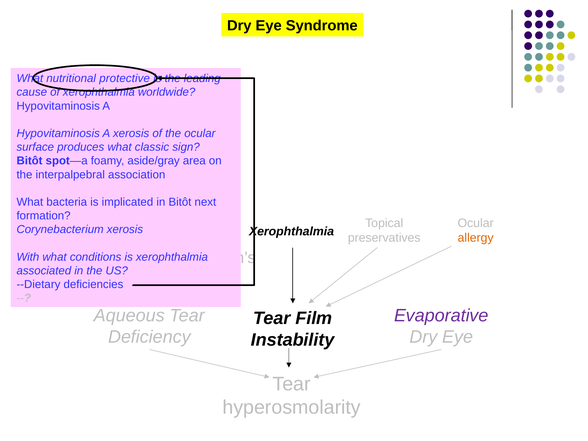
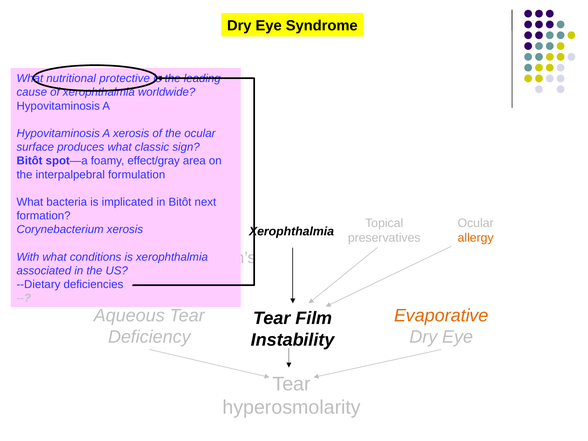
aside/gray: aside/gray -> effect/gray (154, 161)
association: association -> formulation (137, 175)
Evaporative colour: purple -> orange (441, 316)
